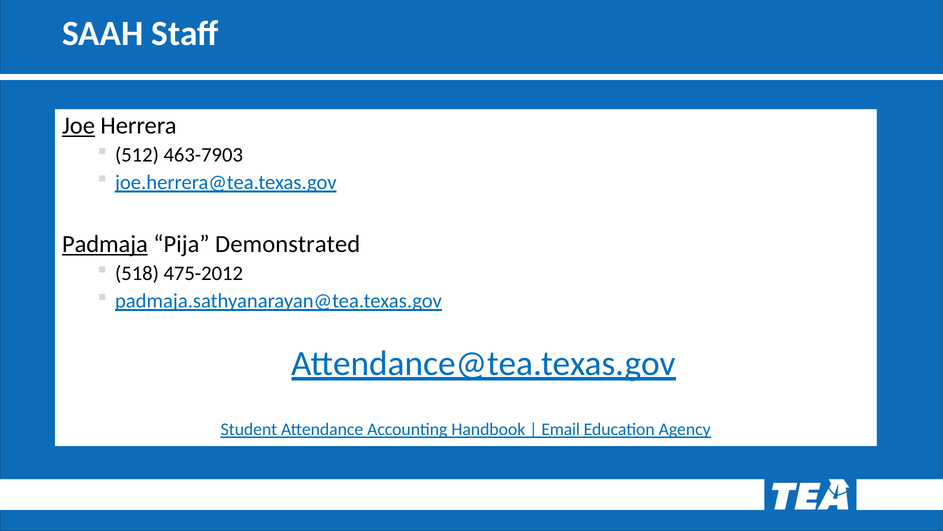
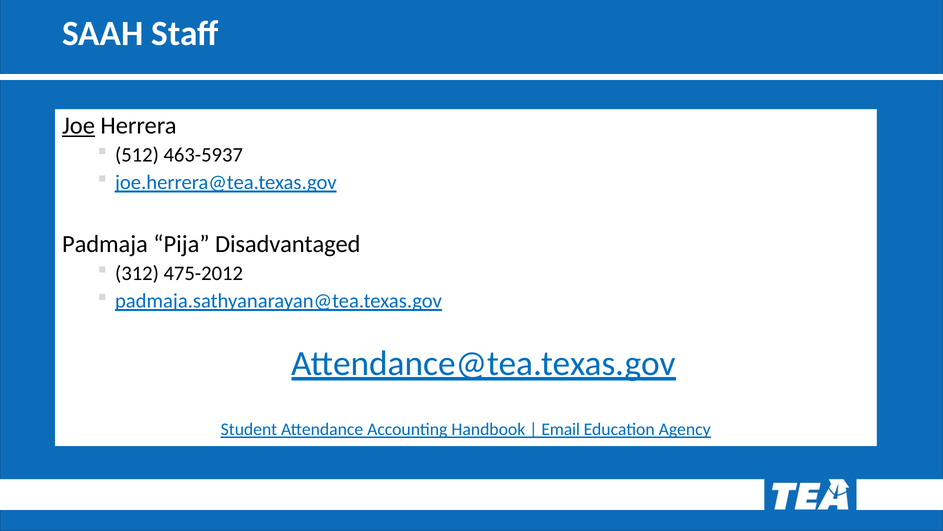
463-7903: 463-7903 -> 463-5937 (203, 155)
Padmaja underline: present -> none (105, 244)
Demonstrated: Demonstrated -> Disadvantaged (288, 244)
518: 518 -> 312 (137, 273)
